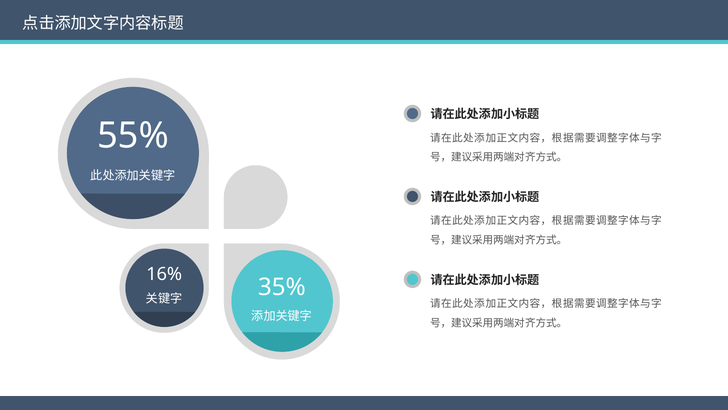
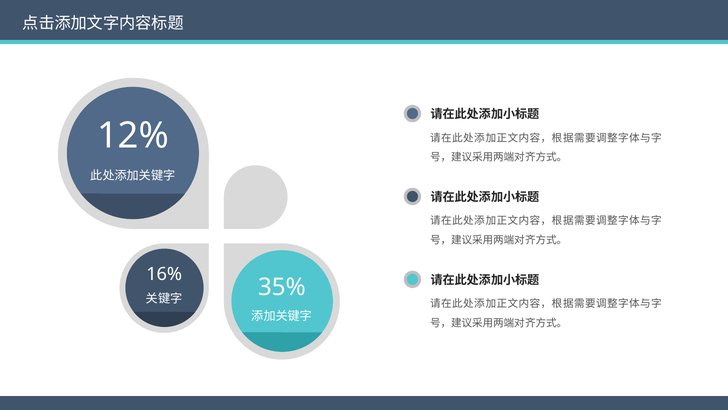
55%: 55% -> 12% (133, 136)
